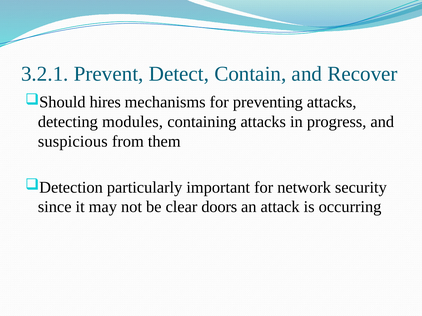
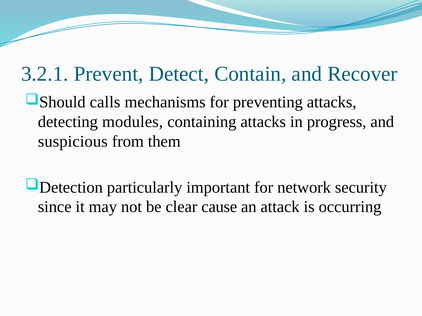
hires: hires -> calls (105, 102)
doors: doors -> cause (219, 207)
